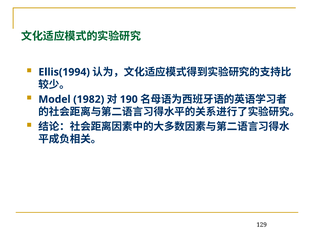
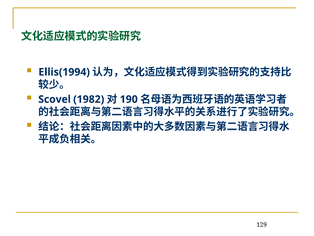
Model: Model -> Scovel (55, 99)
